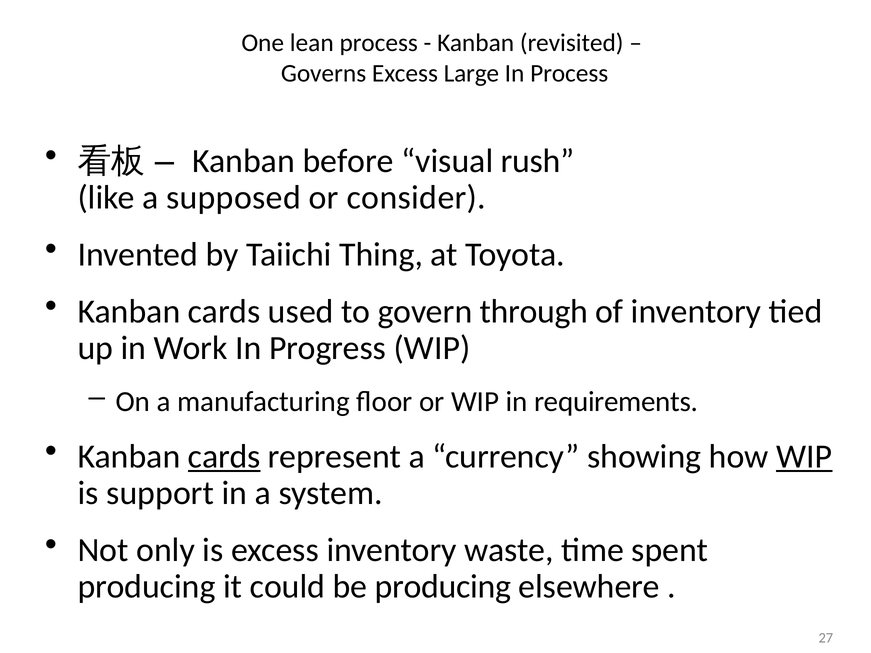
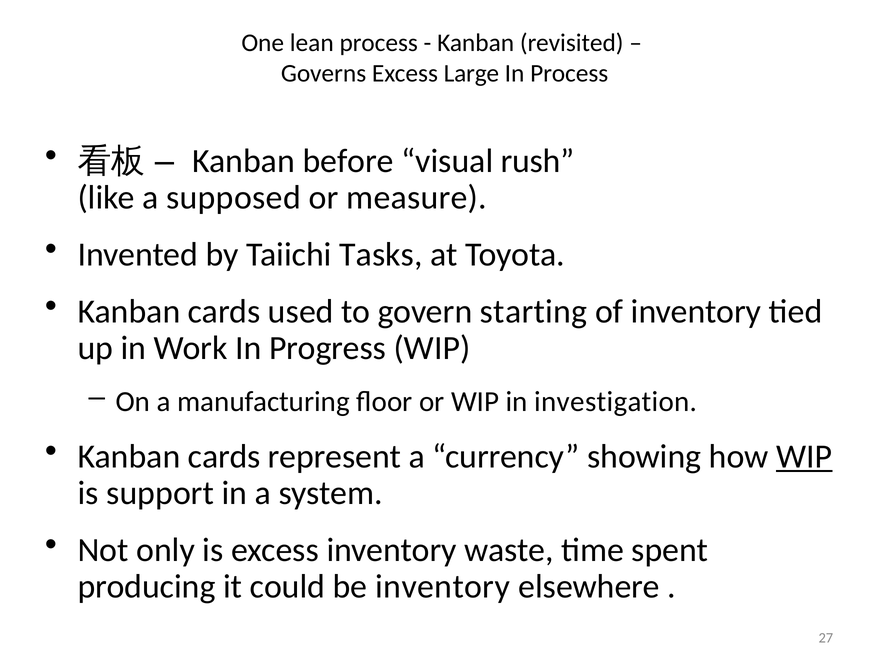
consider: consider -> measure (416, 198)
Thing: Thing -> Tasks (381, 255)
through: through -> starting (534, 311)
requirements: requirements -> investigation (616, 402)
cards underline: present -> none (224, 457)
be producing: producing -> inventory (443, 587)
